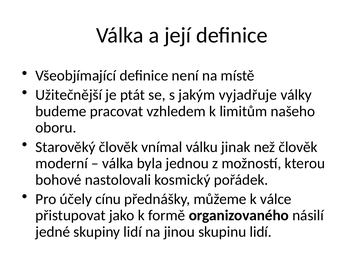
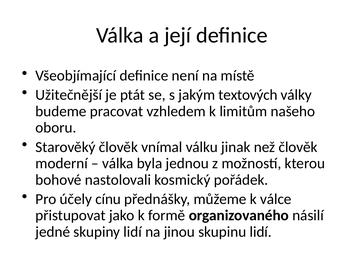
vyjadřuje: vyjadřuje -> textových (248, 95)
